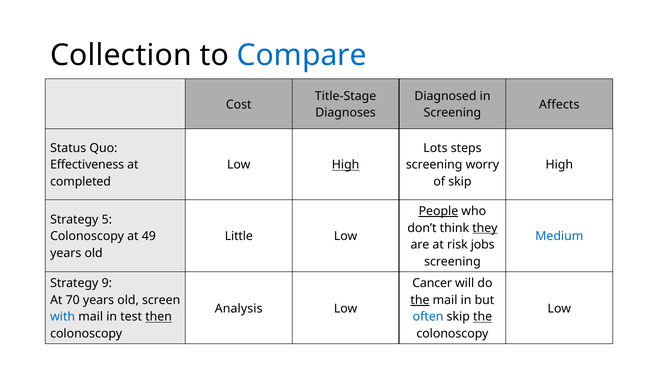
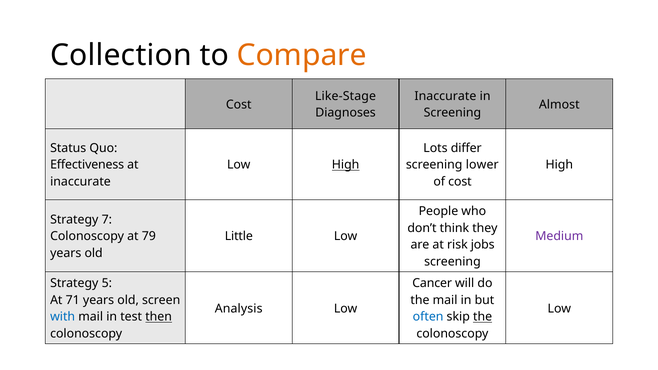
Compare colour: blue -> orange (302, 55)
Title-Stage: Title-Stage -> Like-Stage (345, 96)
Diagnosed: Diagnosed -> Inaccurate (445, 96)
Affects: Affects -> Almost (559, 105)
steps: steps -> differ (466, 148)
worry: worry -> lower (482, 165)
completed: completed -> inaccurate (80, 182)
of skip: skip -> cost (460, 182)
People underline: present -> none (438, 211)
5: 5 -> 7 (107, 220)
they underline: present -> none (485, 228)
49: 49 -> 79 (149, 236)
Medium colour: blue -> purple (559, 236)
9: 9 -> 5 (107, 283)
70: 70 -> 71 (73, 300)
the underline: present -> none (420, 300)
